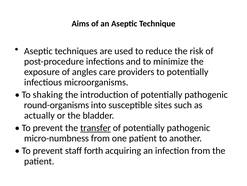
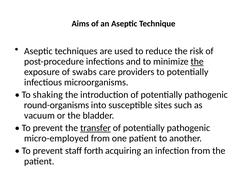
the underline: none -> present (197, 61)
angles: angles -> swabs (84, 72)
actually: actually -> vacuum (39, 115)
micro-numbness: micro-numbness -> micro-employed (56, 138)
